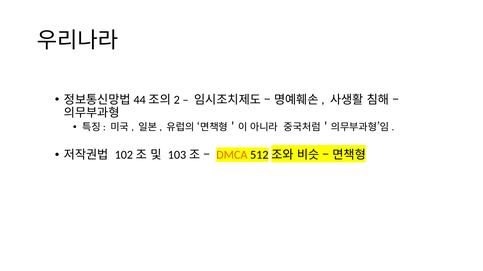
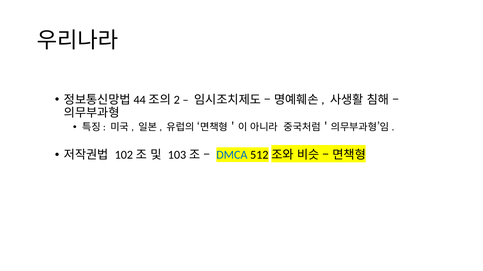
DMCA colour: orange -> blue (232, 155)
